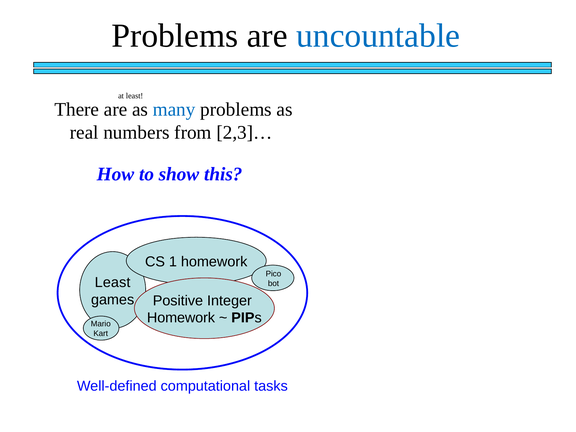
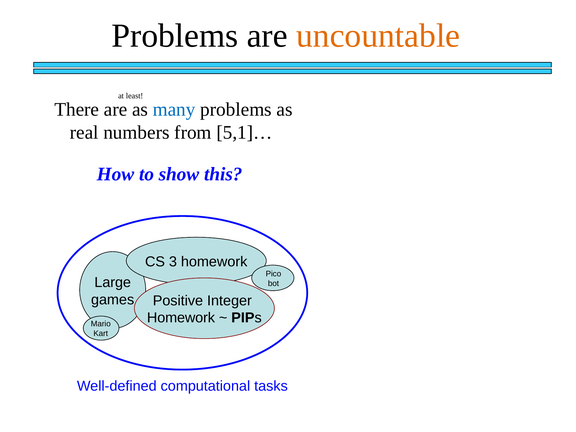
uncountable colour: blue -> orange (378, 36)
2,3]…: 2,3]… -> 5,1]… (244, 132)
1: 1 -> 3 (173, 262)
Least: Least -> Large (113, 282)
